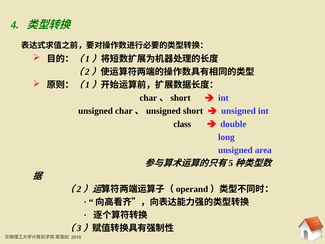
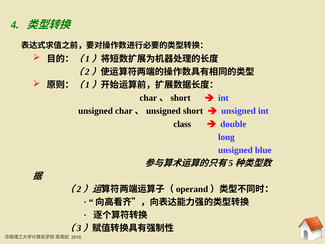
area: area -> blue (263, 150)
